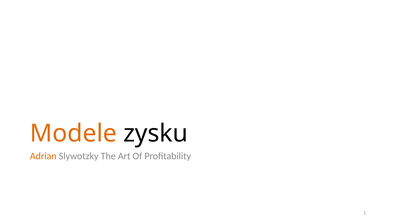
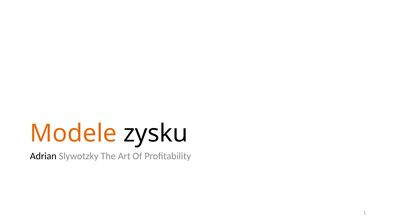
Adrian colour: orange -> black (43, 156)
